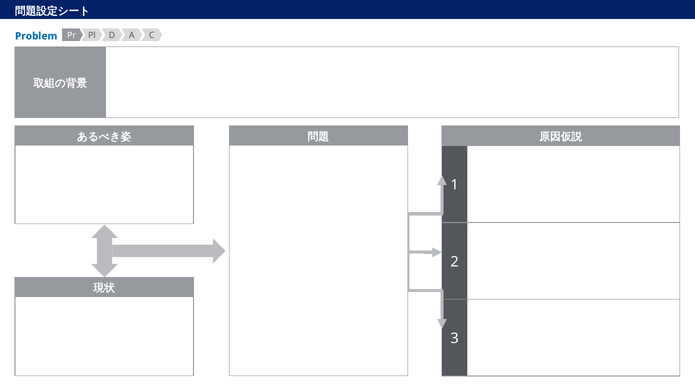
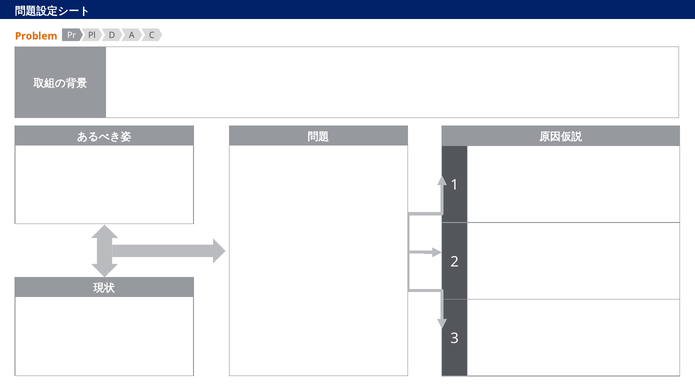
Problem colour: blue -> orange (36, 36)
